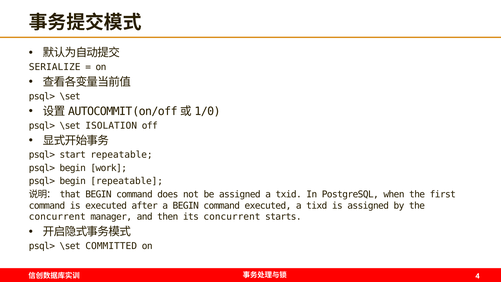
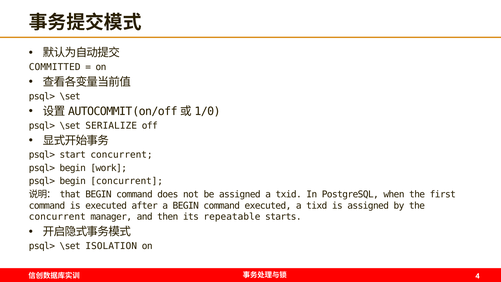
SERIALIZE: SERIALIZE -> COMMITTED (55, 67)
ISOLATION: ISOLATION -> SERIALIZE (111, 126)
start repeatable: repeatable -> concurrent (122, 155)
begin repeatable: repeatable -> concurrent (127, 181)
its concurrent: concurrent -> repeatable (232, 217)
COMMITTED: COMMITTED -> ISOLATION (111, 246)
